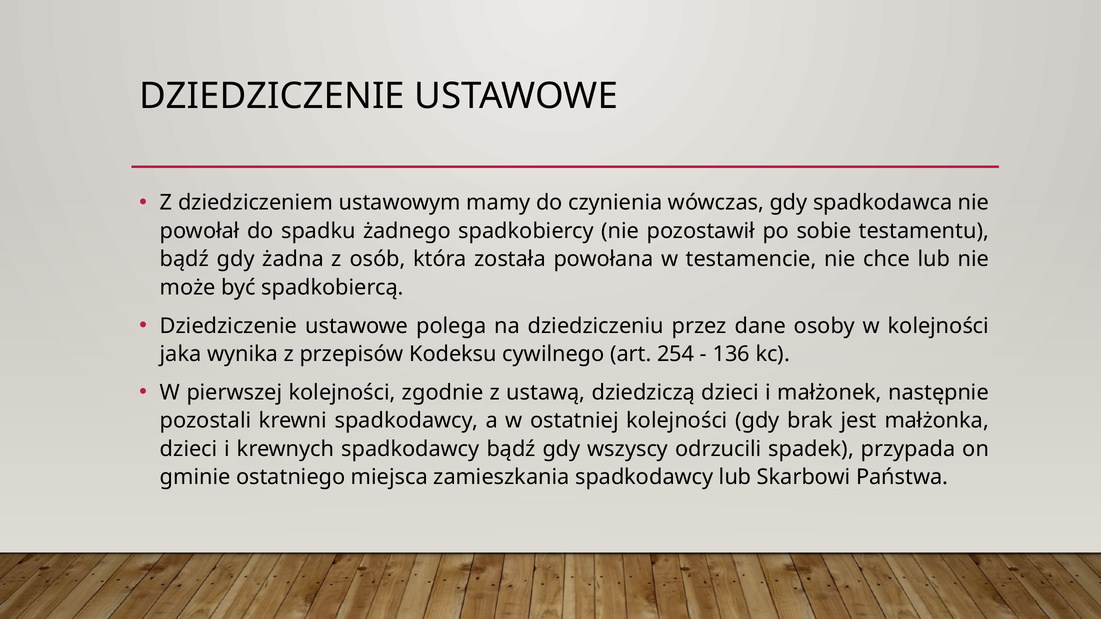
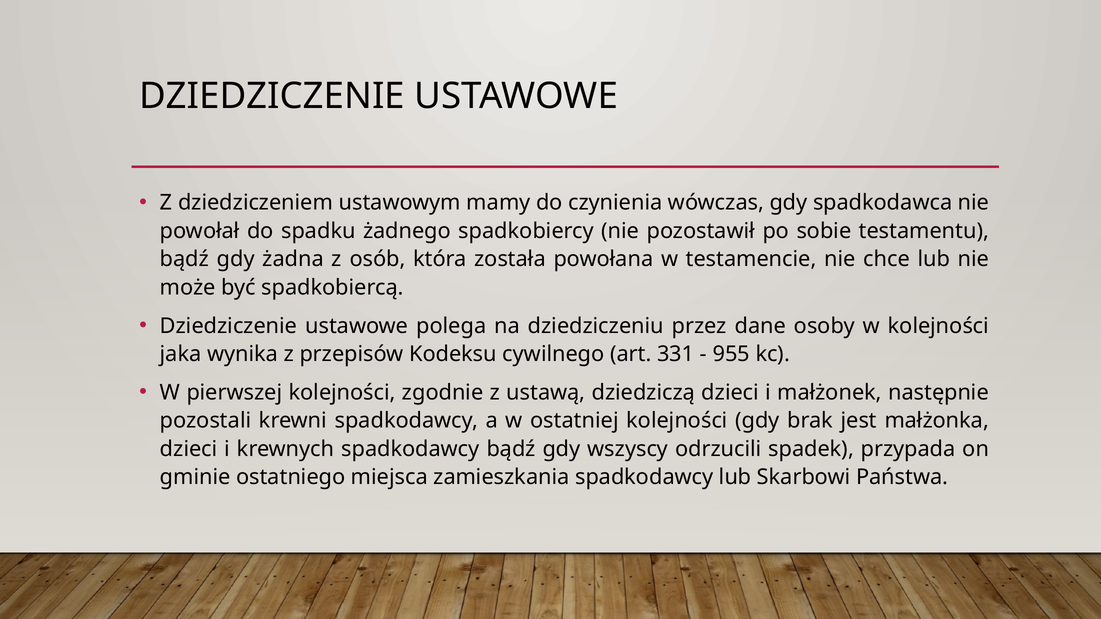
254: 254 -> 331 (676, 354)
136: 136 -> 955 (731, 354)
